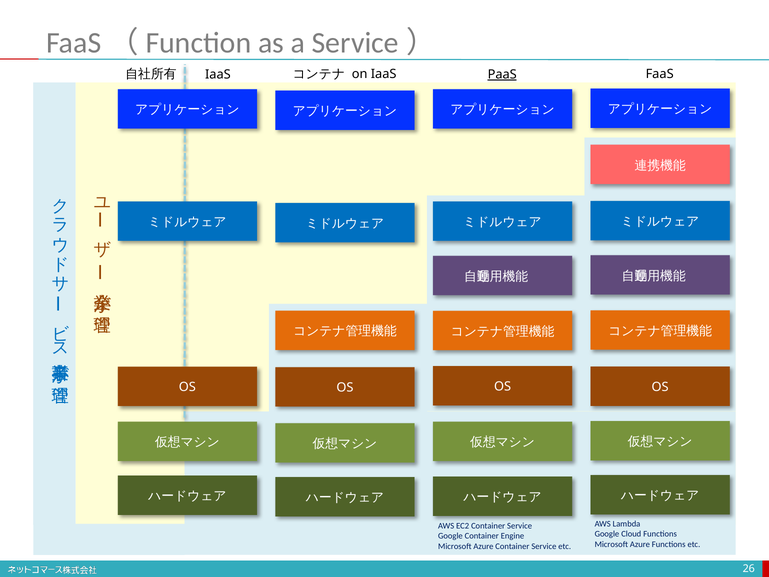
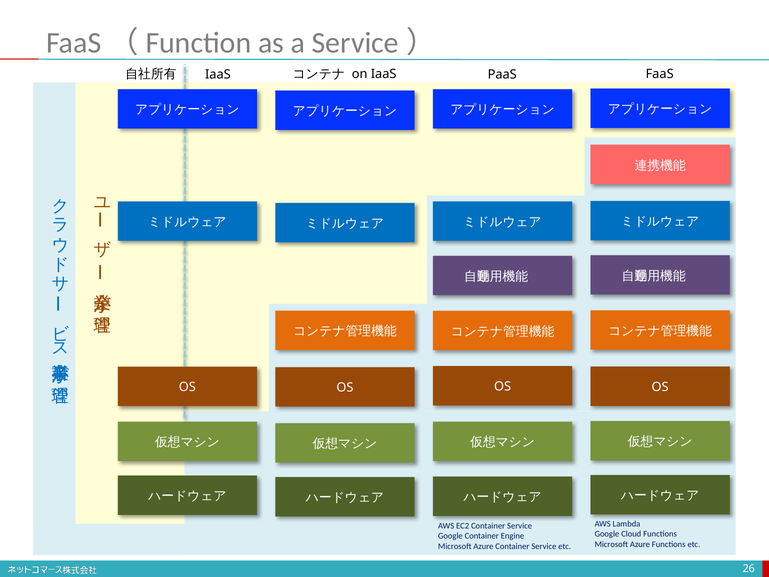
PaaS underline: present -> none (502, 75)
